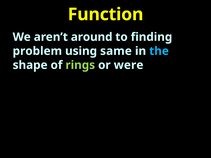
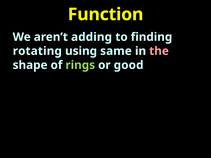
around: around -> adding (92, 37)
problem: problem -> rotating (37, 51)
the colour: light blue -> pink (159, 51)
were: were -> good (129, 65)
